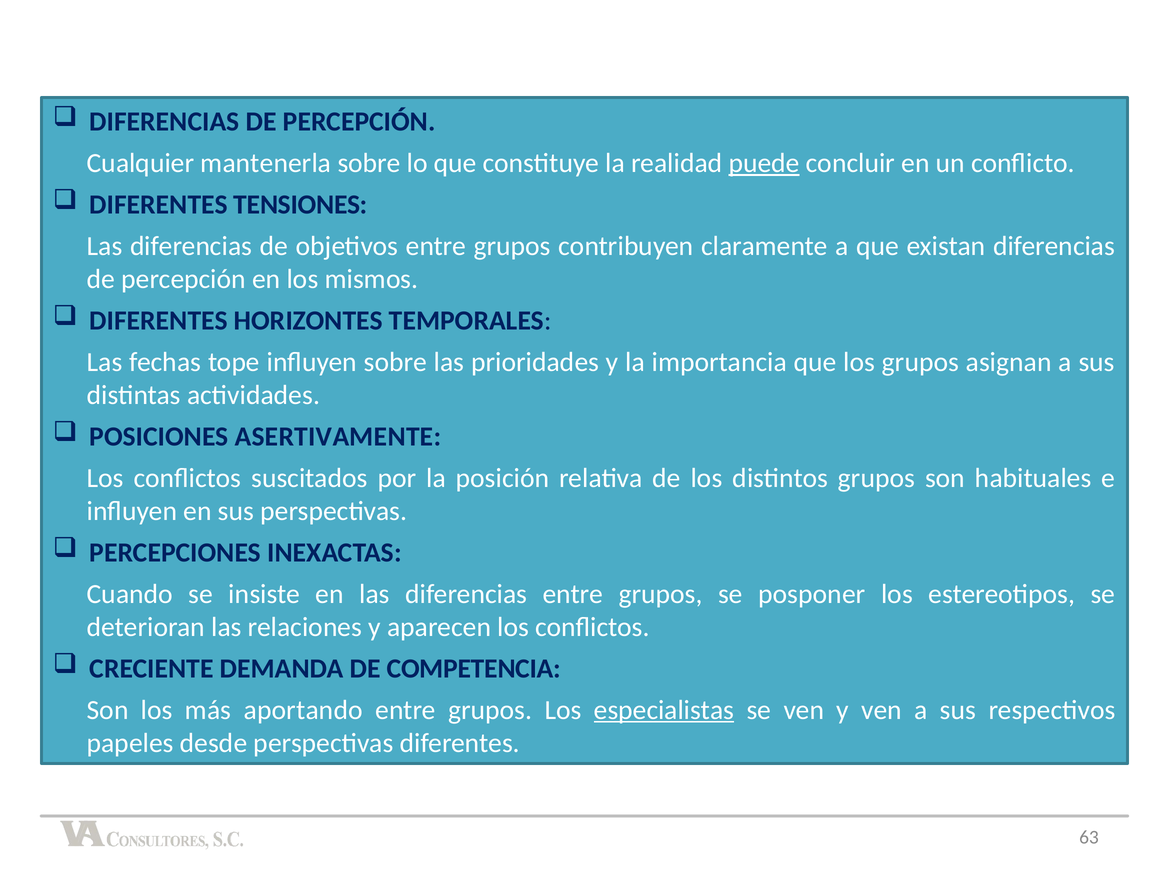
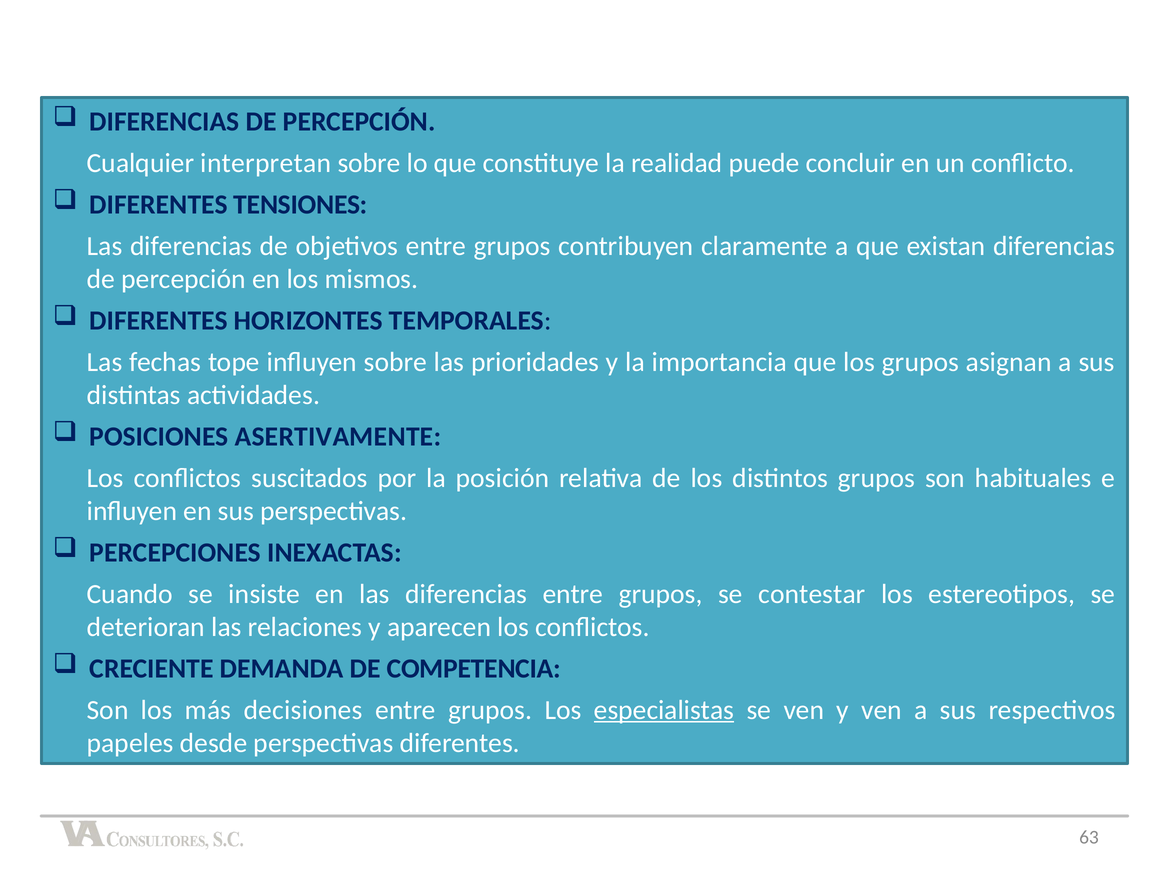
mantenerla: mantenerla -> interpretan (266, 163)
puede underline: present -> none (764, 163)
posponer: posponer -> contestar (812, 594)
aportando: aportando -> decisiones (303, 710)
